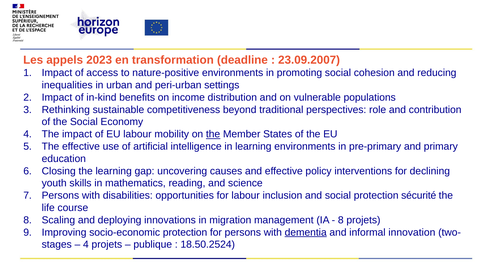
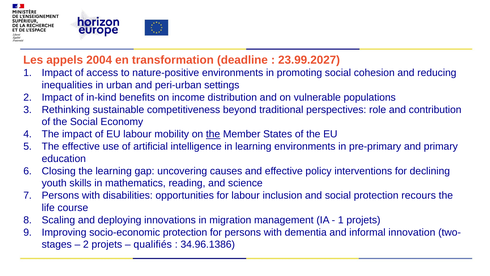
2023: 2023 -> 2004 (99, 60)
23.09.2007: 23.09.2007 -> 23.99.2027 (309, 60)
sécurité: sécurité -> recours (419, 195)
8: 8 -> 1 (341, 220)
dementia underline: present -> none (306, 232)
4: 4 -> 2 (86, 244)
publique: publique -> qualifiés (153, 244)
18.50.2524: 18.50.2524 -> 34.96.1386 (208, 244)
